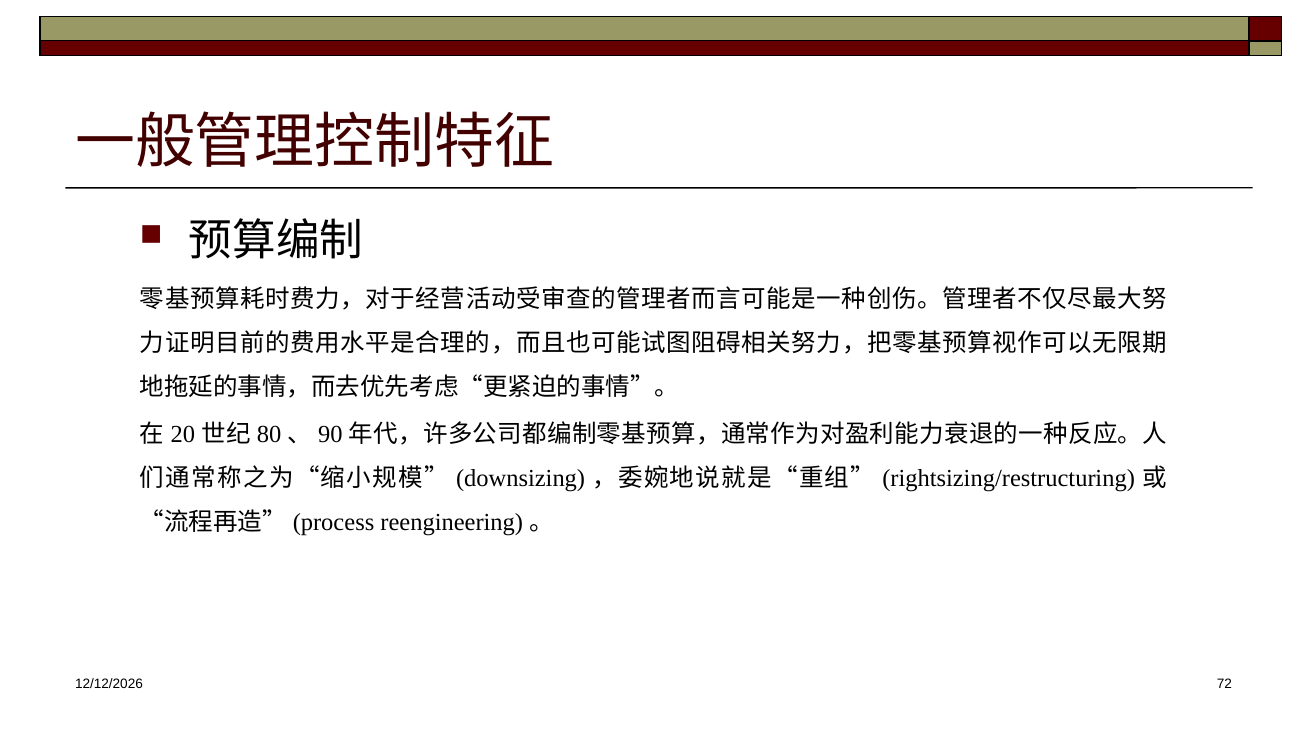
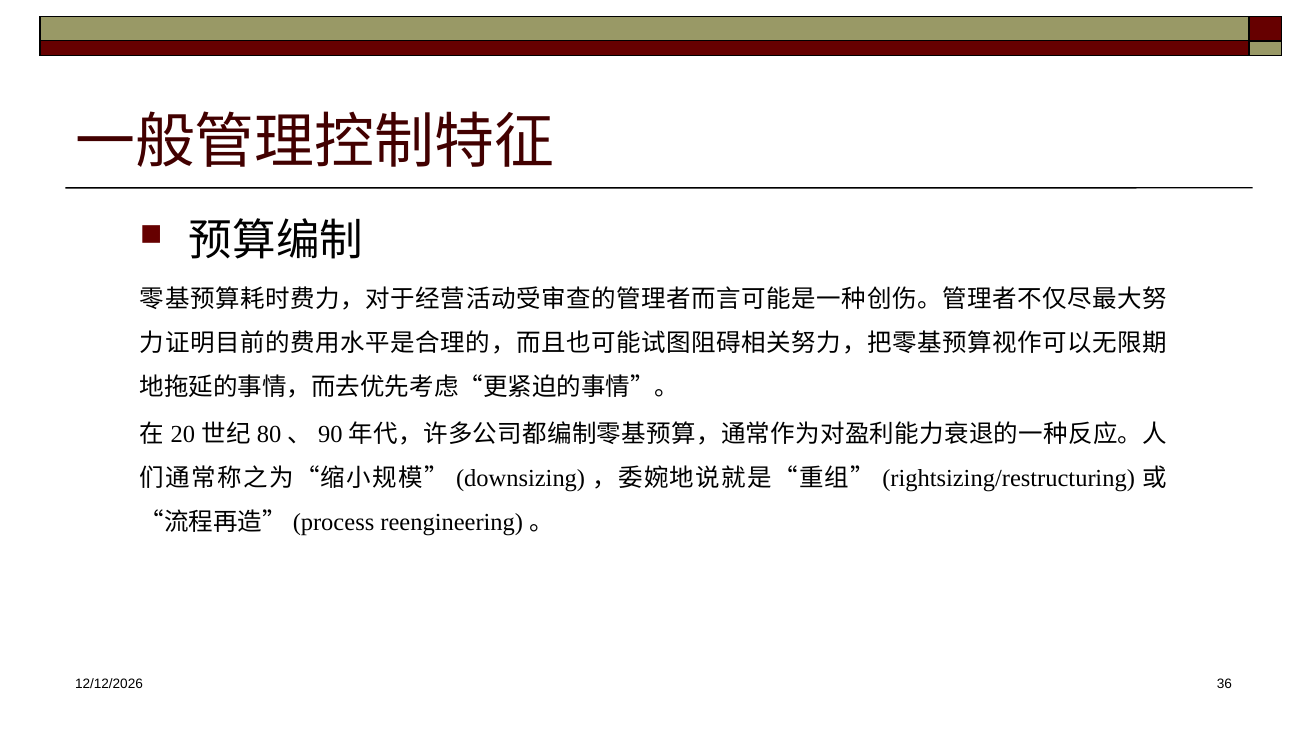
72: 72 -> 36 (1224, 684)
